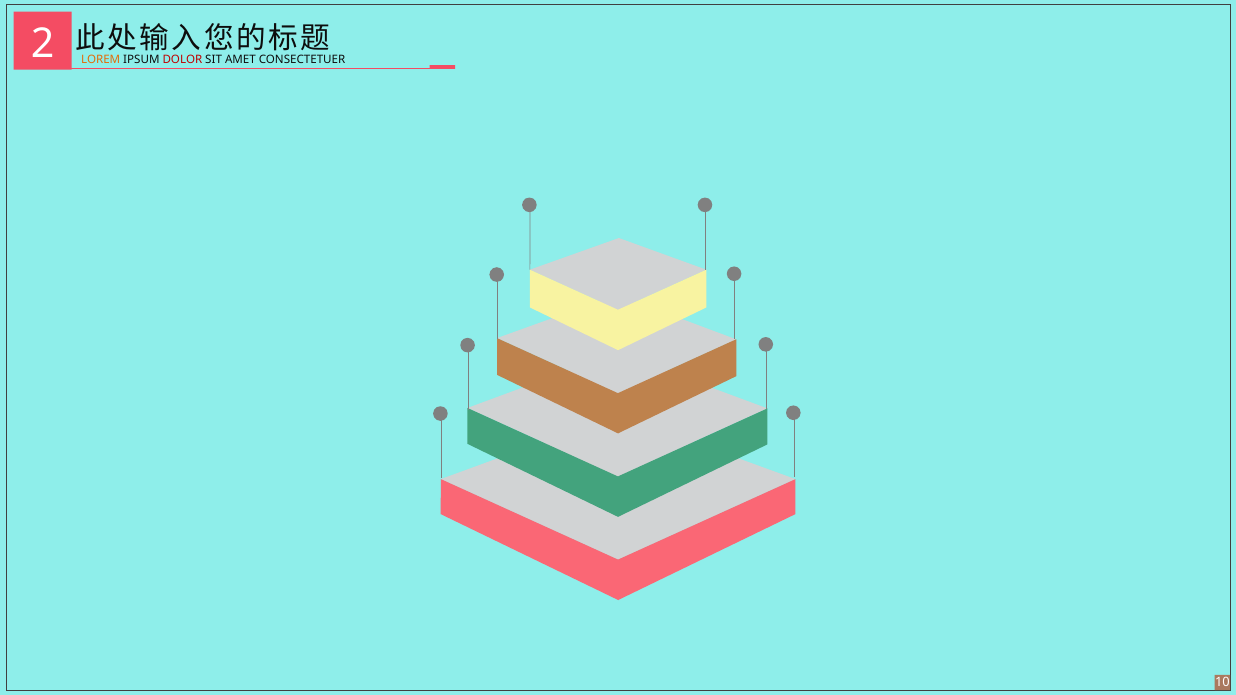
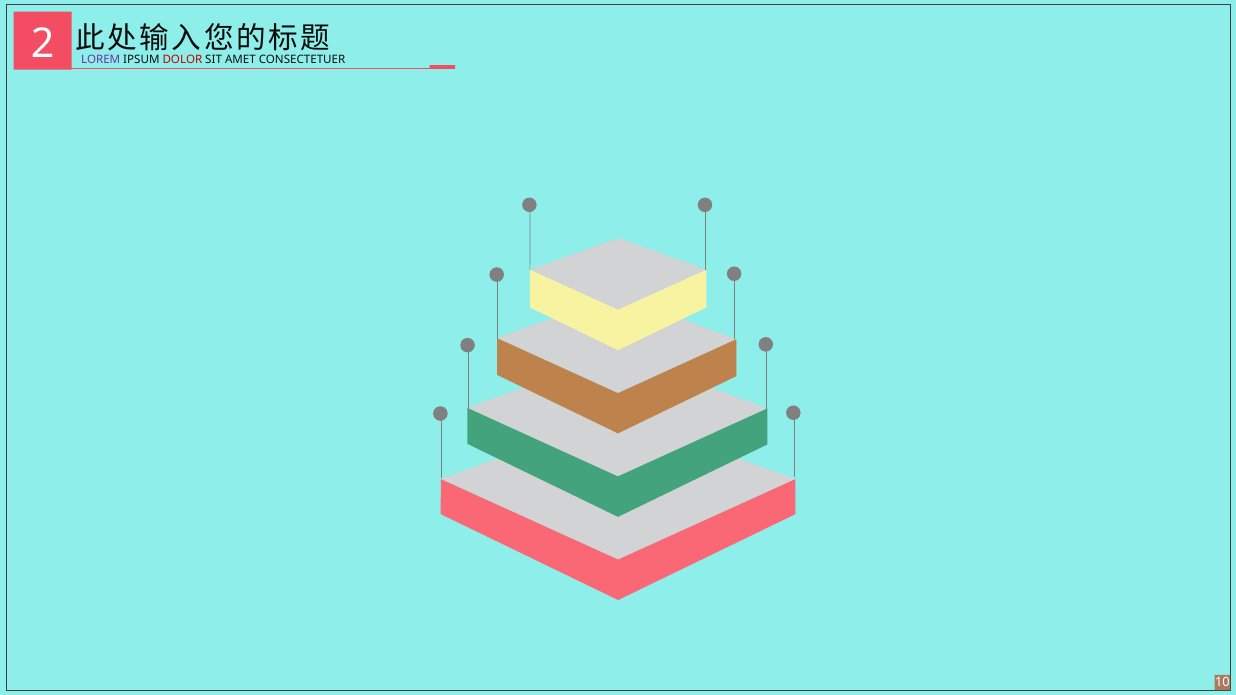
LOREM colour: orange -> purple (101, 60)
